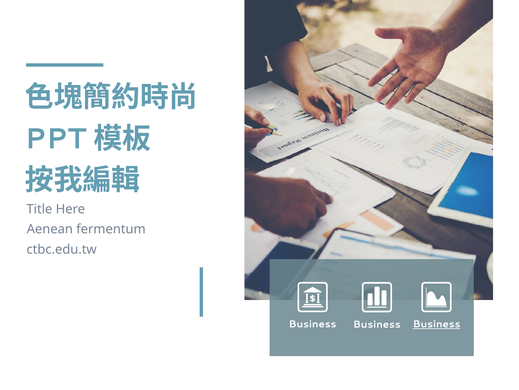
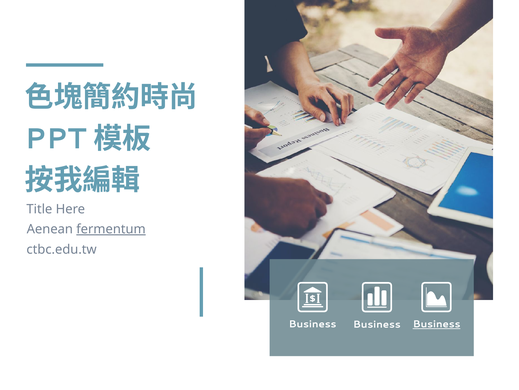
fermentum underline: none -> present (111, 229)
